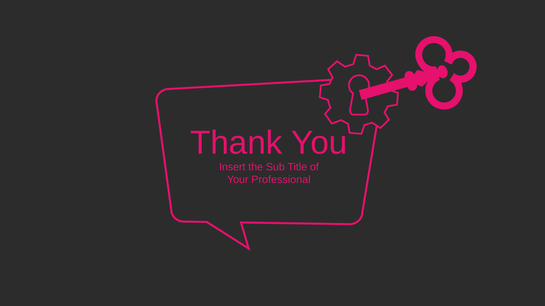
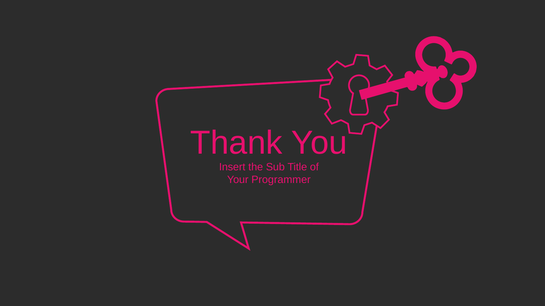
Professional: Professional -> Programmer (281, 180)
